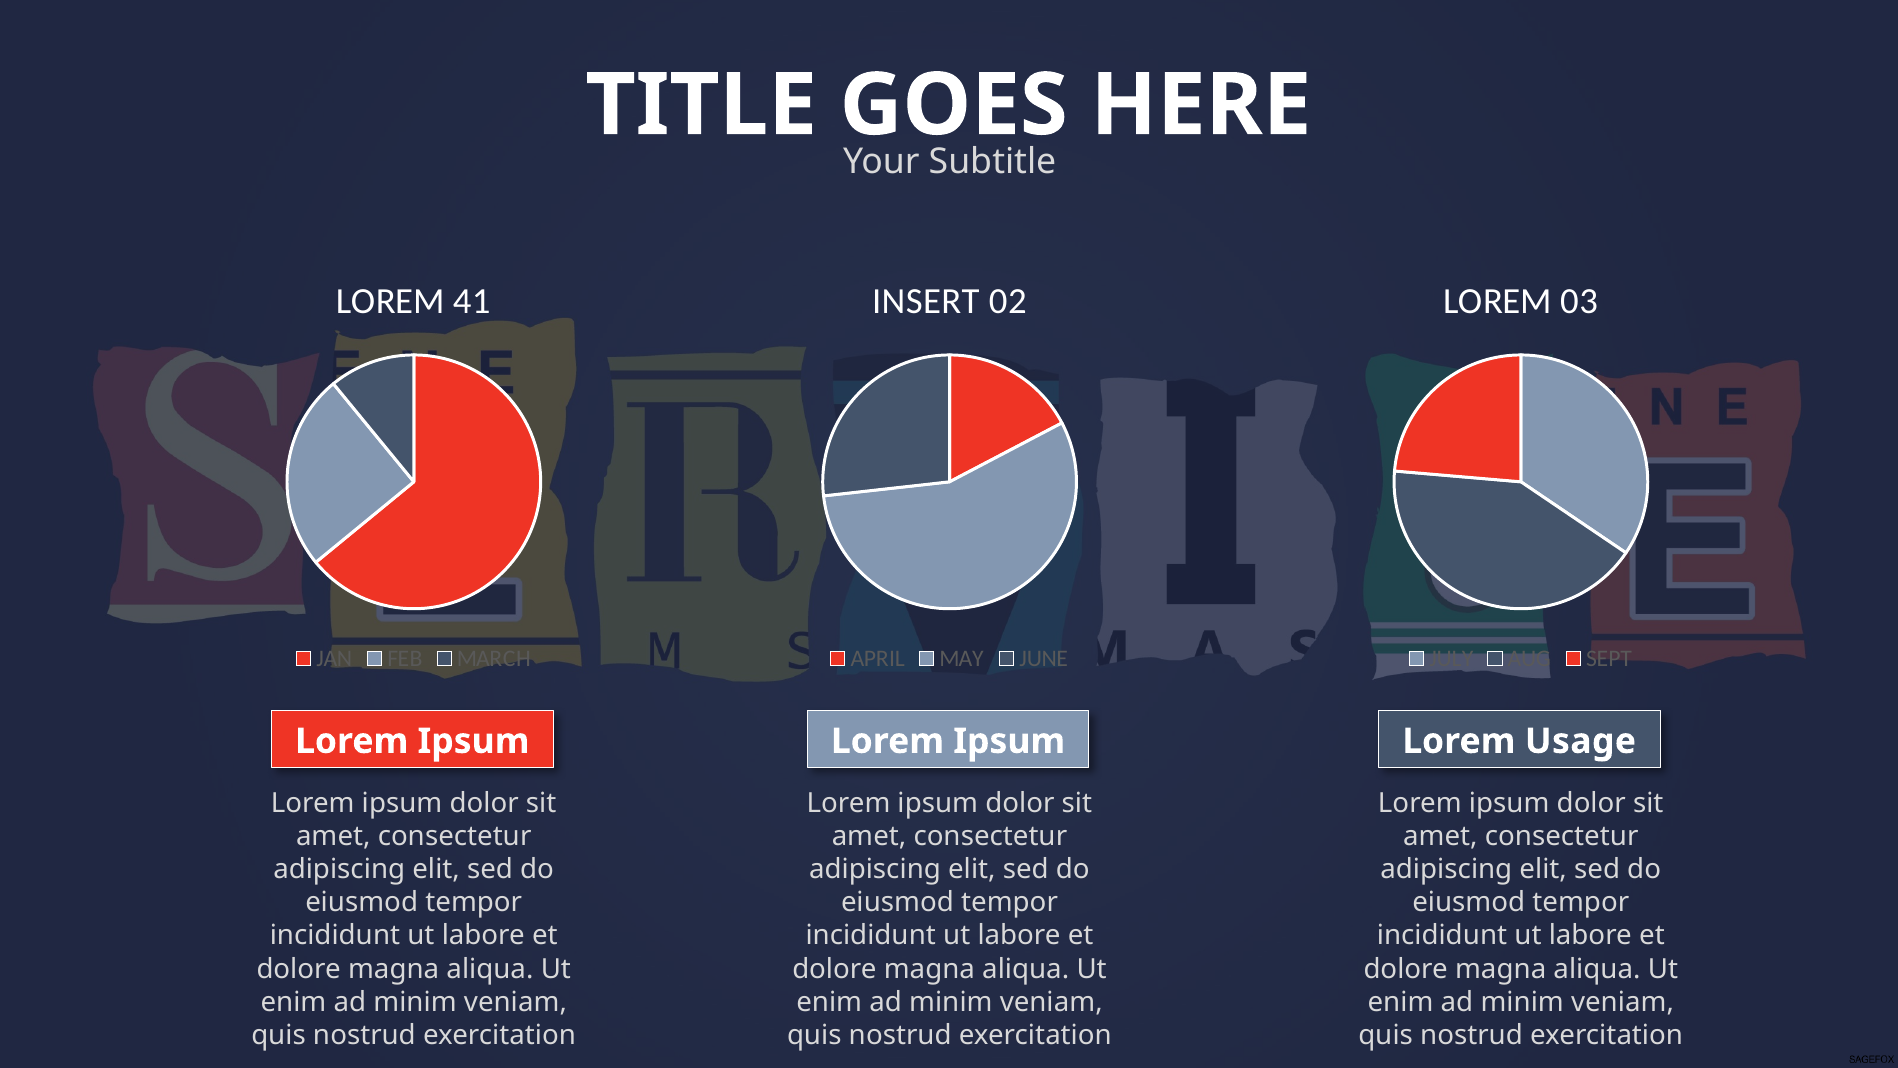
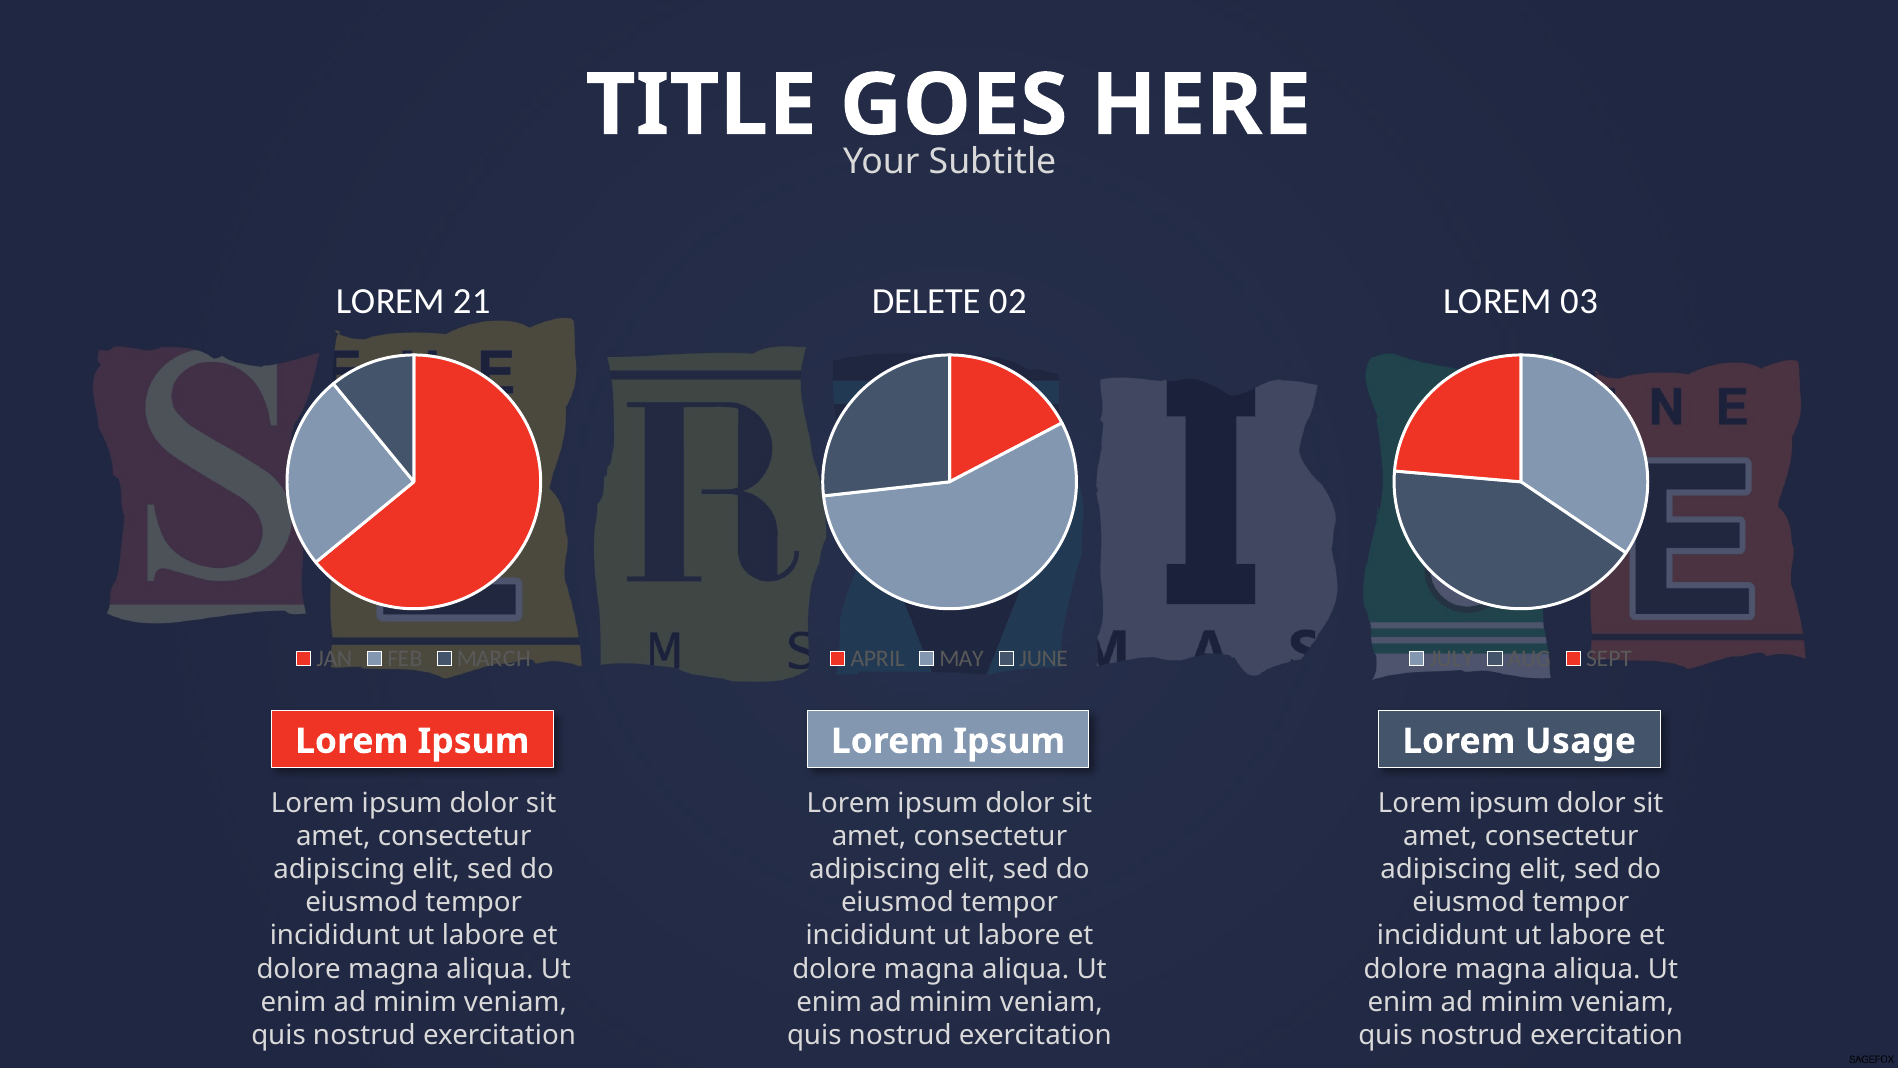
41: 41 -> 21 (472, 302)
INSERT: INSERT -> DELETE (926, 302)
